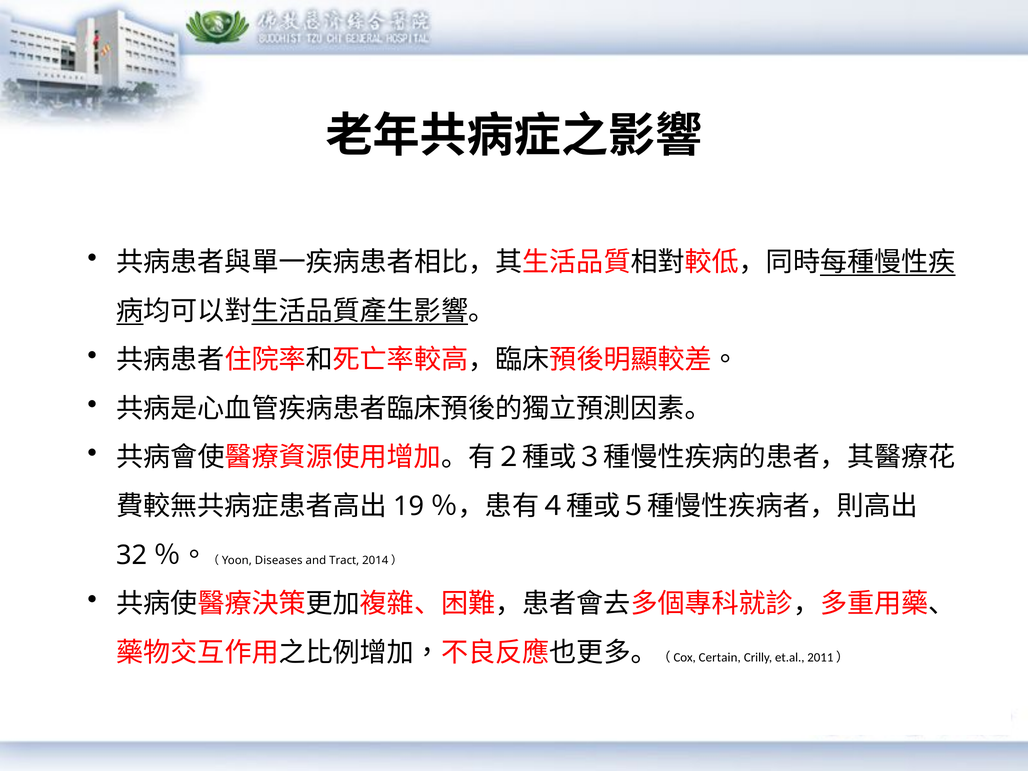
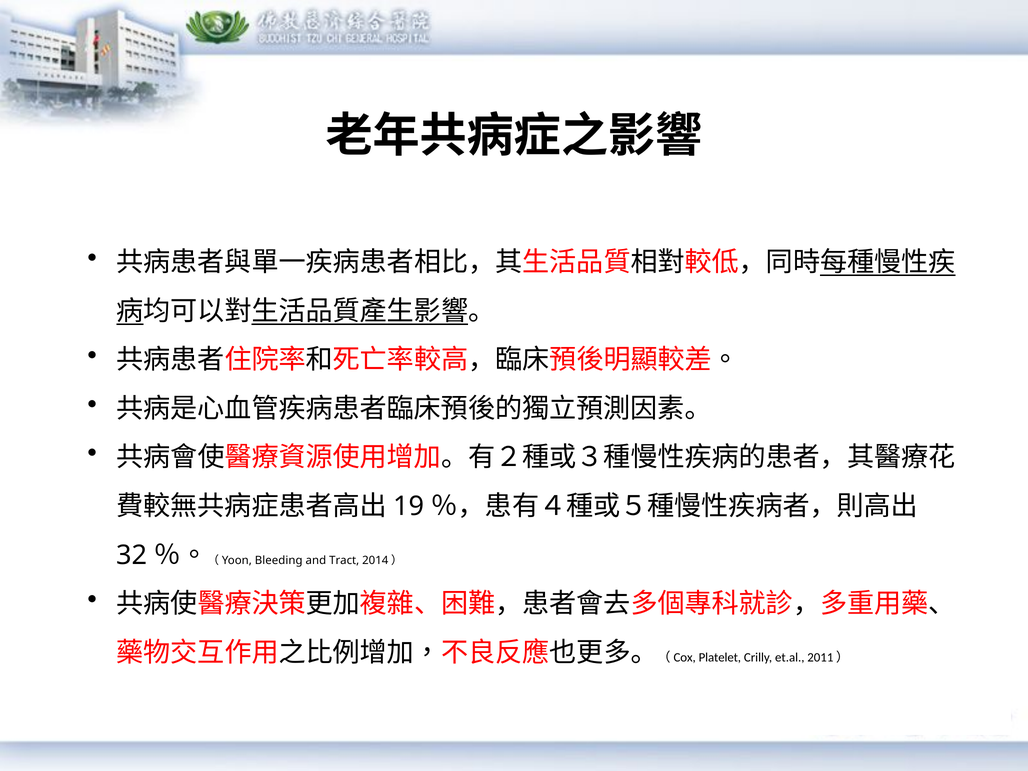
Diseases: Diseases -> Bleeding (279, 560)
Certain: Certain -> Platelet (720, 657)
